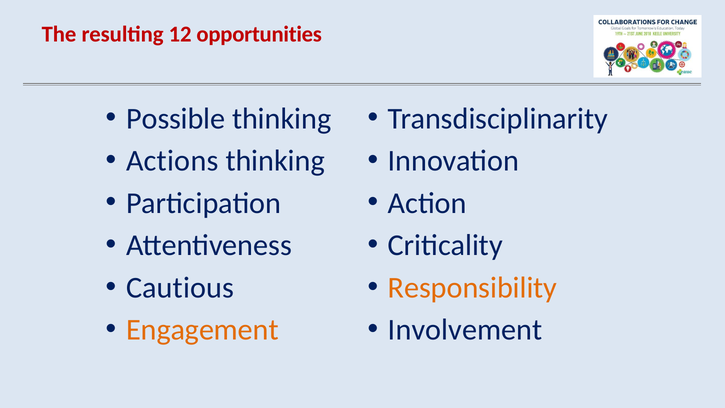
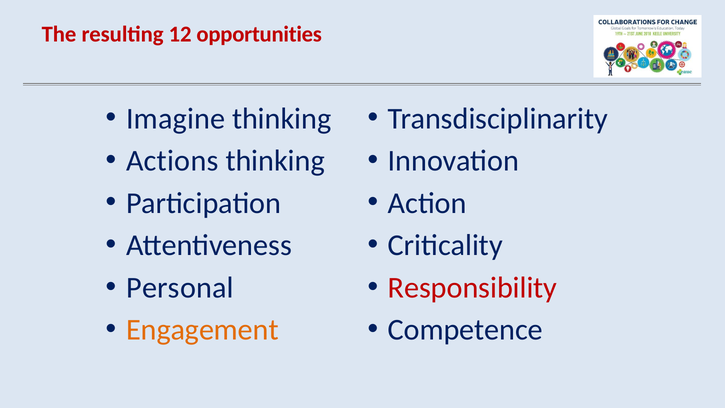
Possible: Possible -> Imagine (176, 118)
Cautious: Cautious -> Personal (180, 288)
Responsibility colour: orange -> red (473, 288)
Involvement: Involvement -> Competence (465, 330)
